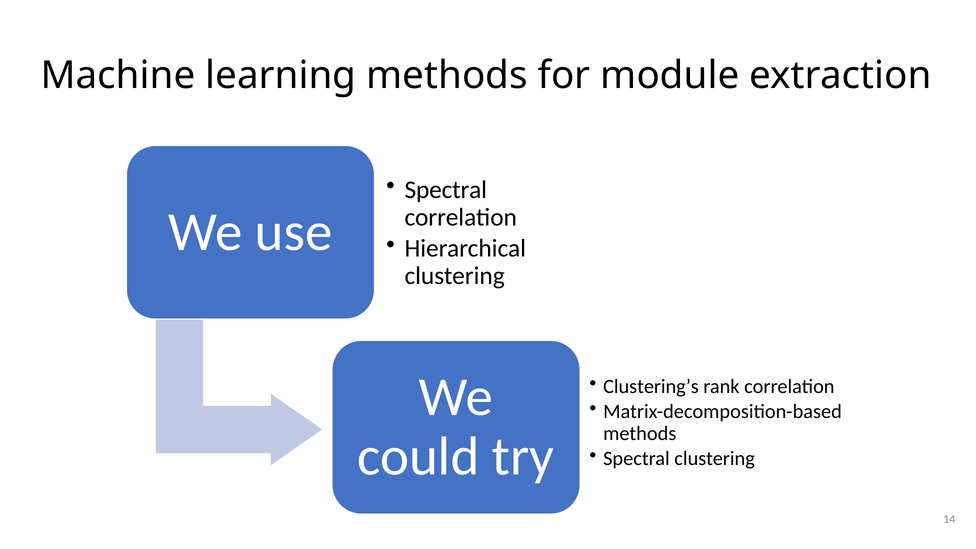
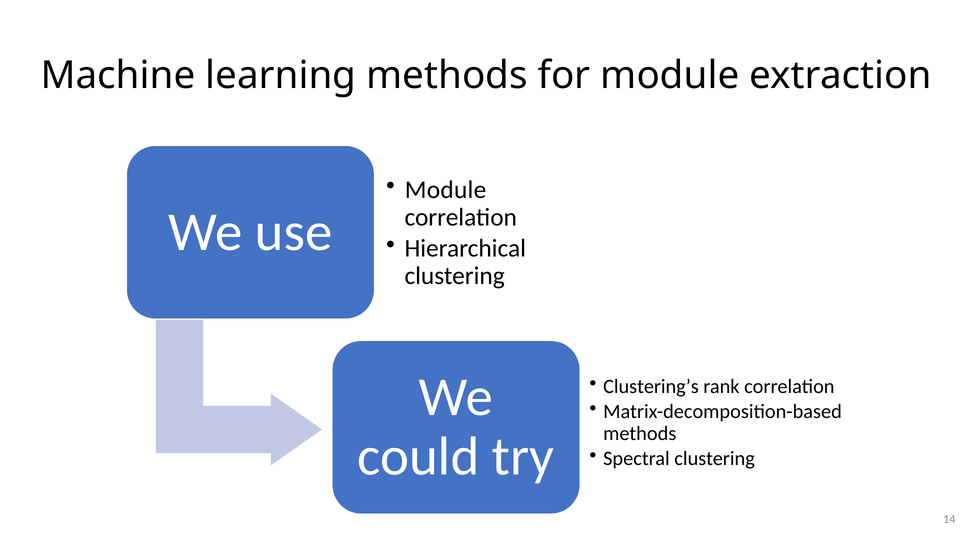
Spectral: Spectral -> Module (446, 190)
